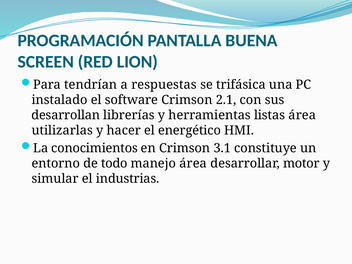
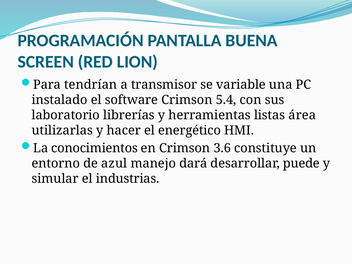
respuestas: respuestas -> transmisor (164, 85)
trifásica: trifásica -> variable (241, 85)
2.1: 2.1 -> 5.4 (226, 100)
desarrollan: desarrollan -> laboratorio (66, 115)
3.1: 3.1 -> 3.6 (222, 148)
todo: todo -> azul (114, 164)
manejo área: área -> dará (193, 164)
motor: motor -> puede (301, 164)
